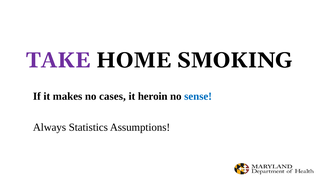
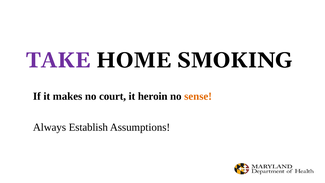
cases: cases -> court (113, 96)
sense colour: blue -> orange (198, 96)
Statistics: Statistics -> Establish (88, 127)
